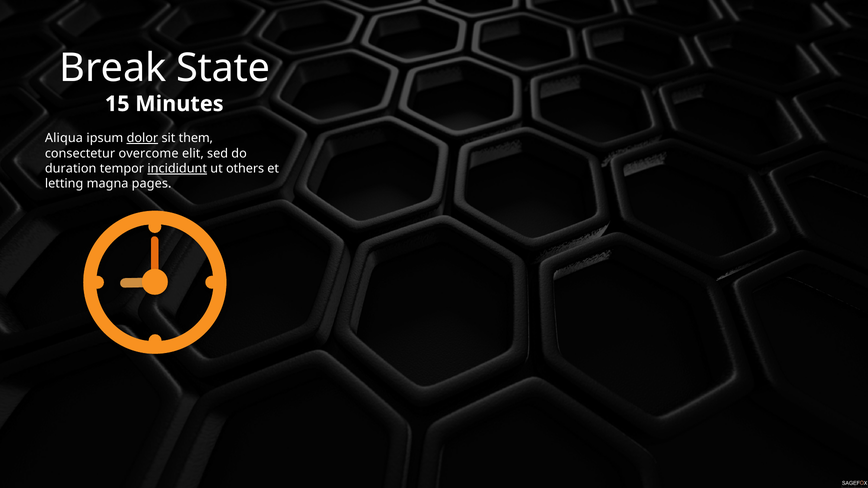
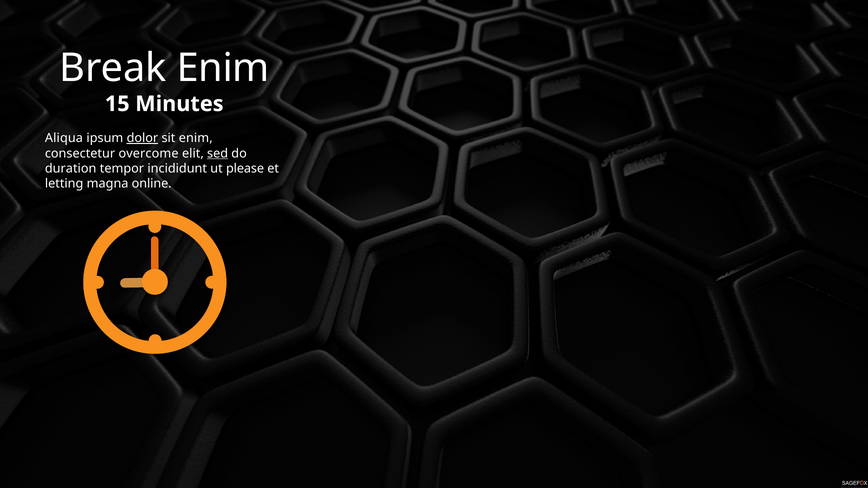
Break State: State -> Enim (223, 68)
sit them: them -> enim (196, 138)
sed underline: none -> present (218, 153)
incididunt underline: present -> none (177, 169)
others: others -> please (245, 169)
pages: pages -> online (152, 184)
